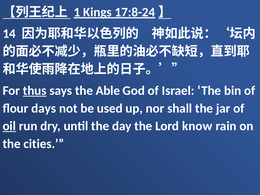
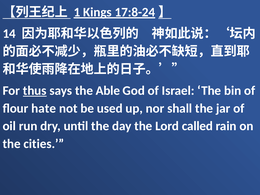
days: days -> hate (44, 108)
oil underline: present -> none (9, 126)
know: know -> called (197, 126)
